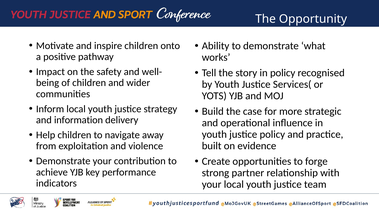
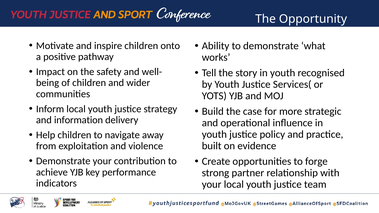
story in policy: policy -> youth (283, 73)
